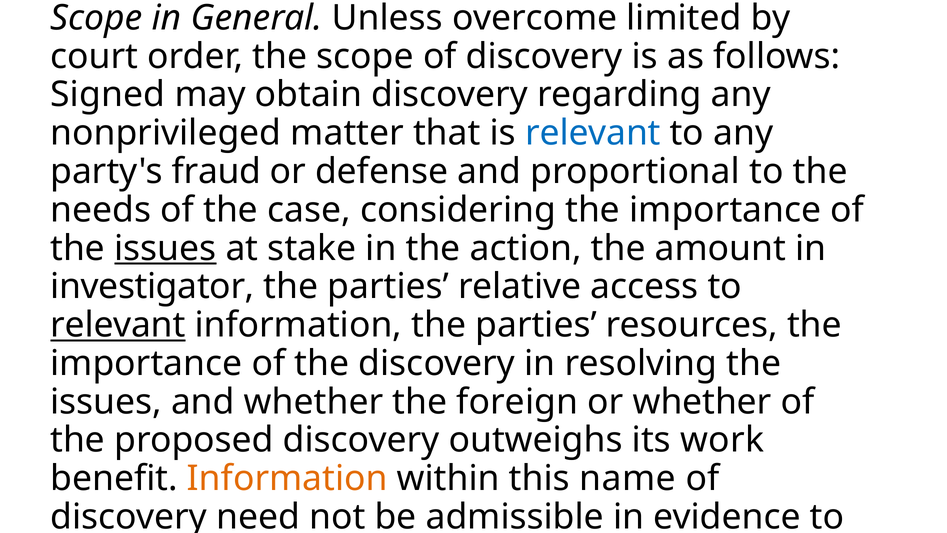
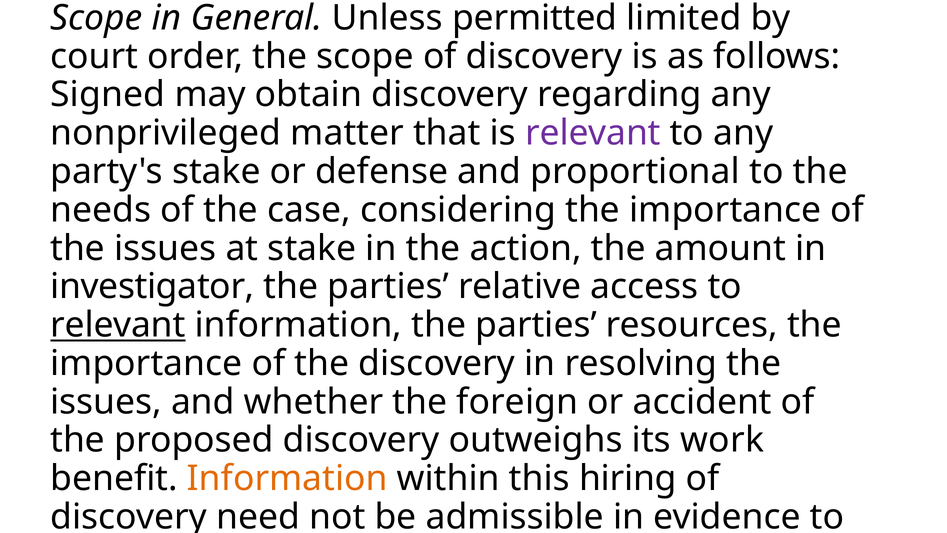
overcome: overcome -> permitted (535, 18)
relevant colour: blue -> purple (593, 133)
party's fraud: fraud -> stake (216, 171)
issues underline: present -> none (165, 248)
or whether: whether -> accident (702, 402)
name: name -> hiring (628, 478)
